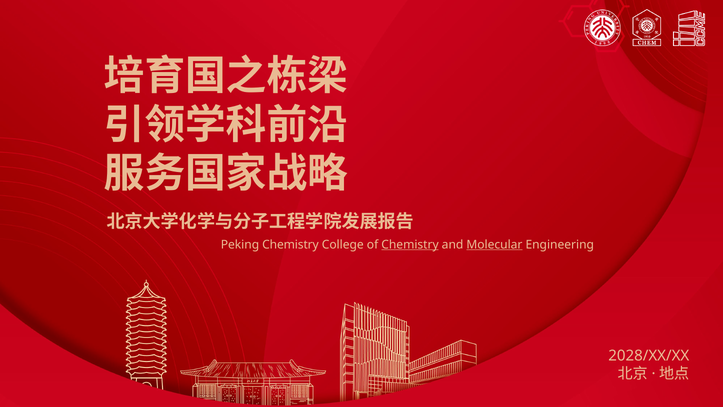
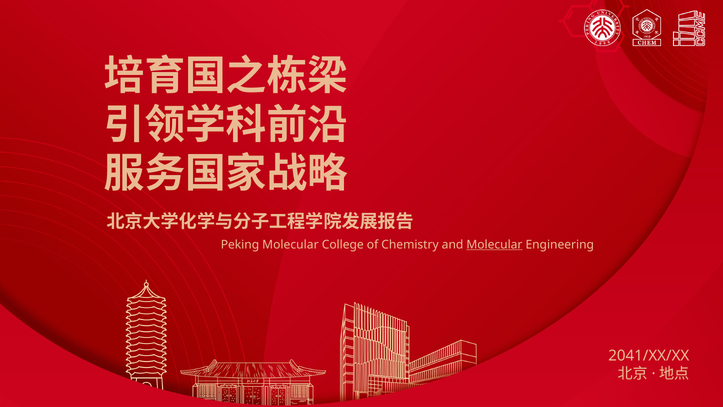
Peking Chemistry: Chemistry -> Molecular (290, 244)
Chemistry underline: present -> none (410, 244)
2028/XX/XX: 2028/XX/XX -> 2041/XX/XX (649, 356)
